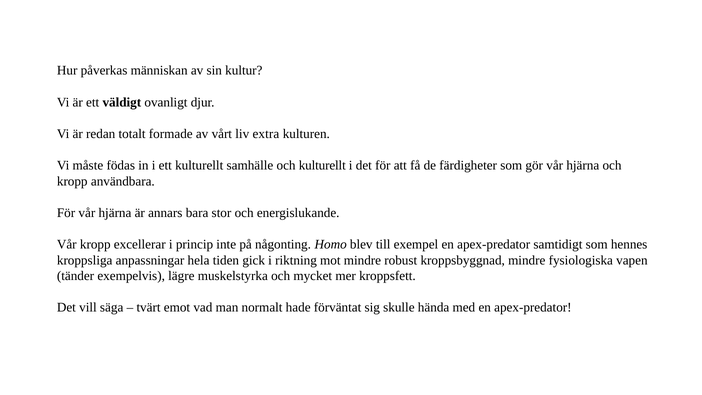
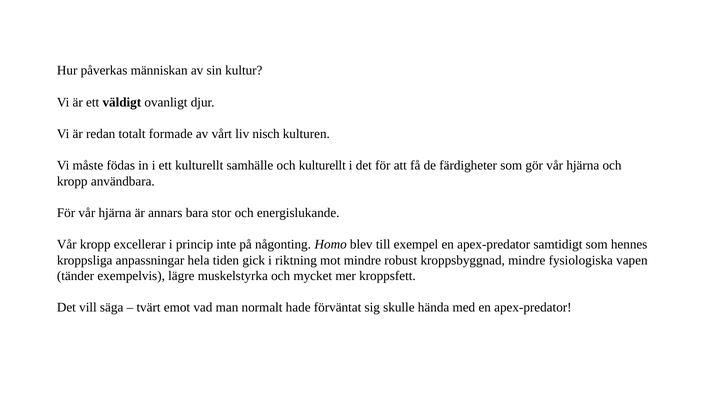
extra: extra -> nisch (266, 134)
